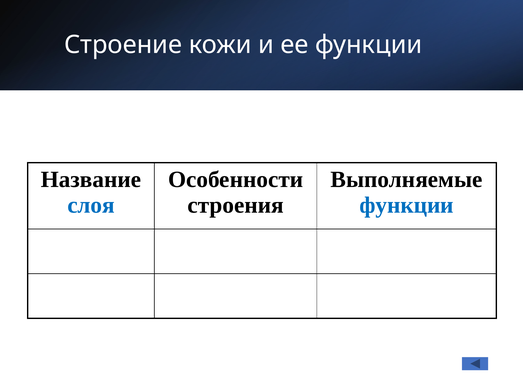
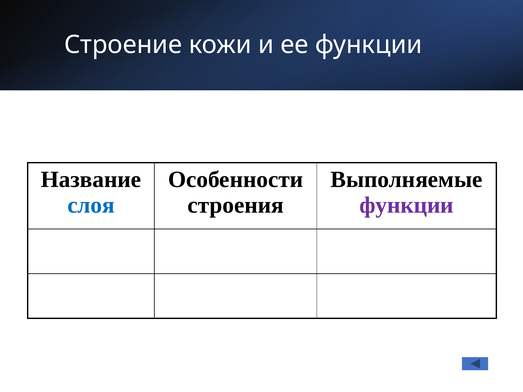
функции colour: blue -> purple (407, 205)
